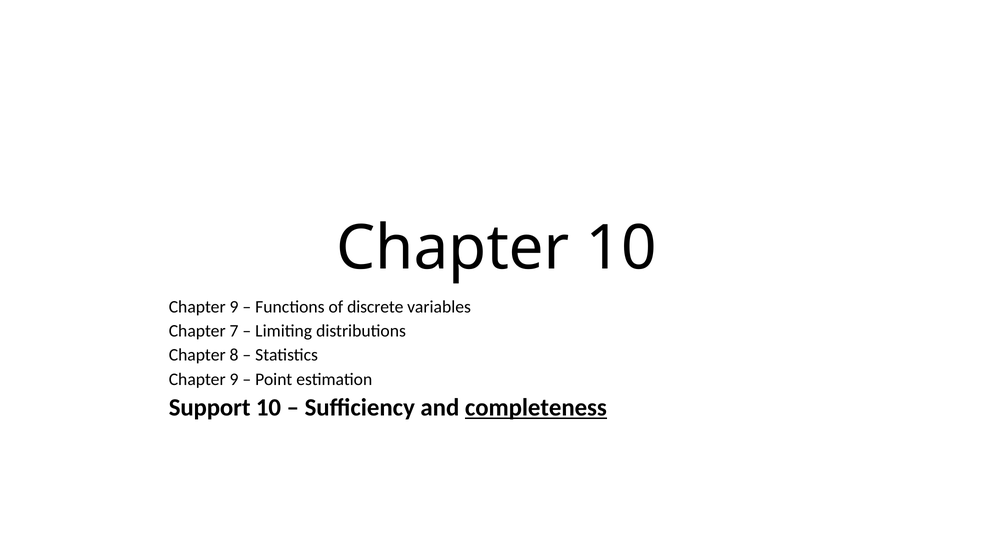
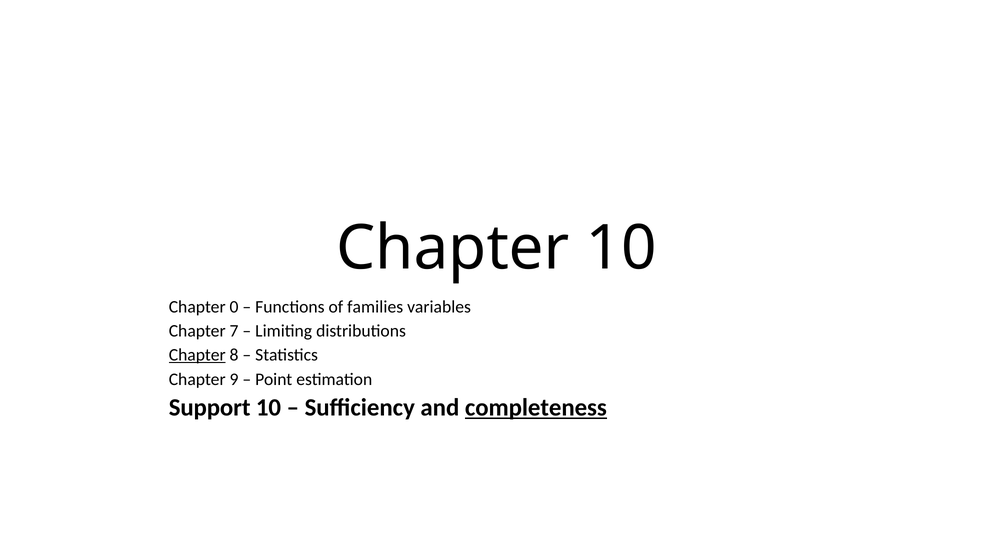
9: 9 -> 0 (234, 306)
discrete: discrete -> families (375, 306)
Chapter underline: none -> present (197, 355)
